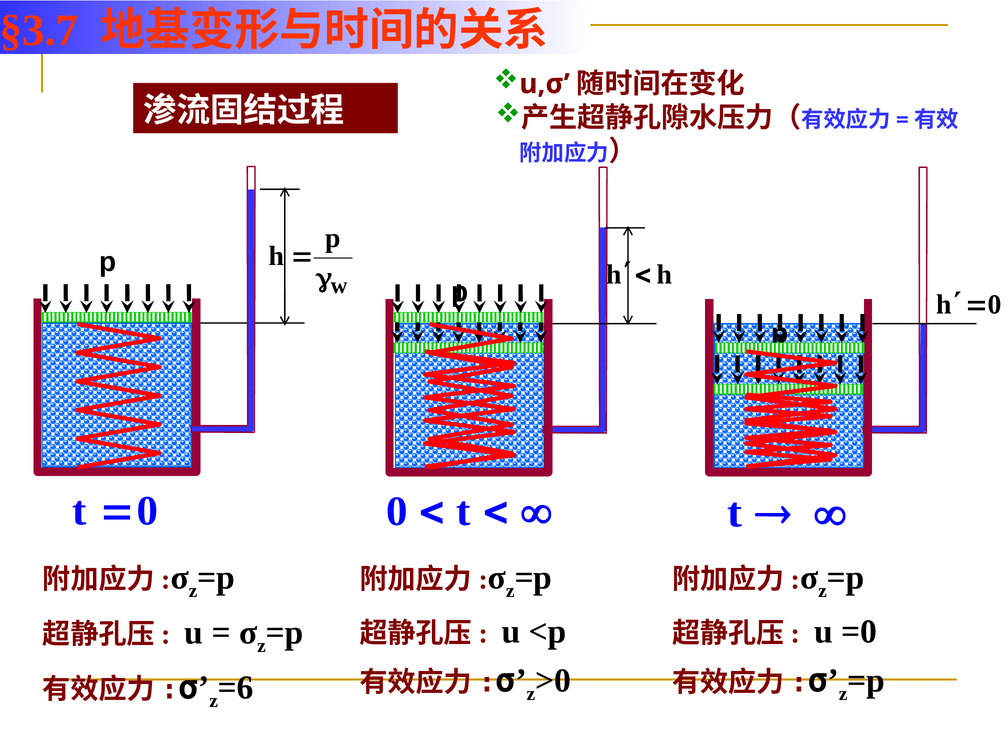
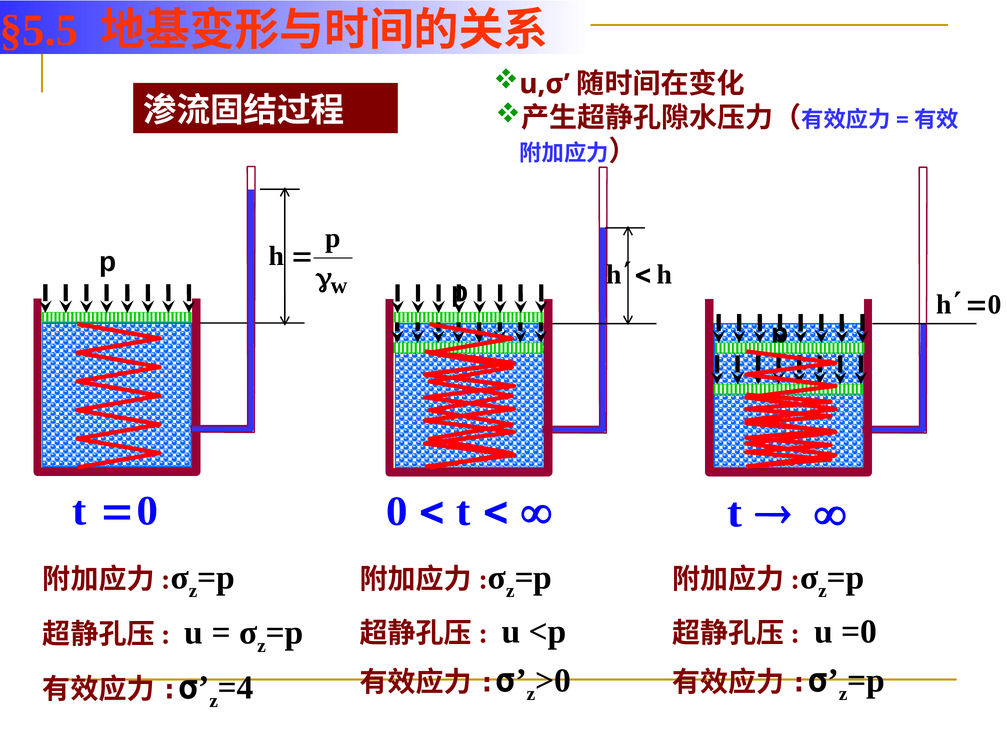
§3.7: §3.7 -> §5.5 (39, 30)
=6: =6 -> =4 (236, 688)
